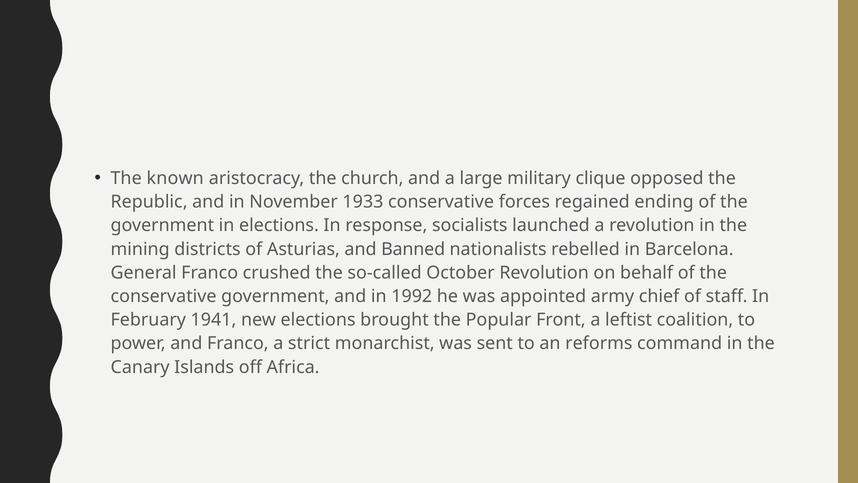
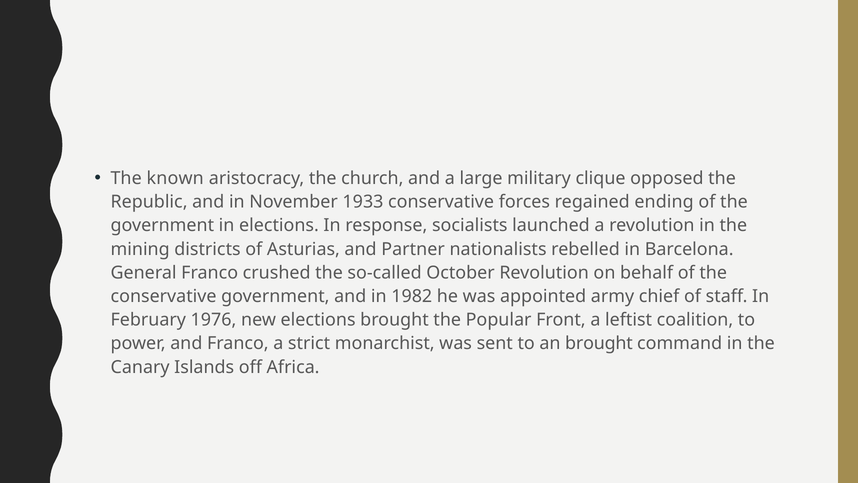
Banned: Banned -> Partner (413, 249)
1992: 1992 -> 1982 (412, 296)
1941: 1941 -> 1976 (214, 320)
an reforms: reforms -> brought (599, 343)
